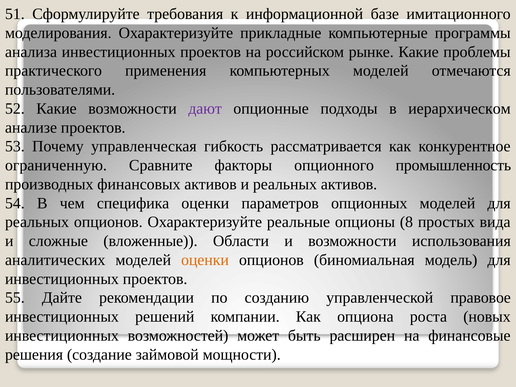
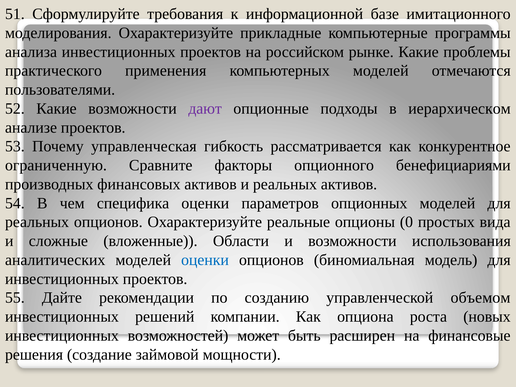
промышленность: промышленность -> бенефициариями (453, 165)
8: 8 -> 0 (406, 222)
оценки colour: orange -> blue (205, 260)
правовое: правовое -> объемом (481, 298)
